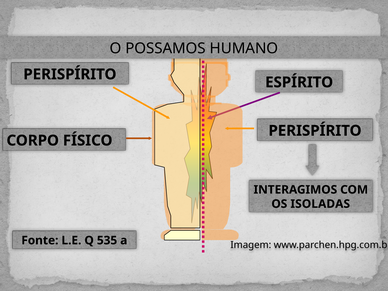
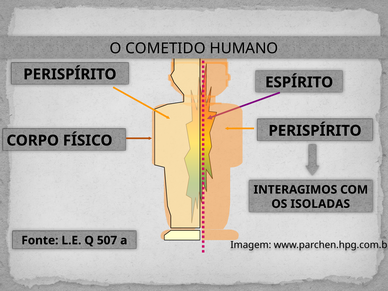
POSSAMOS: POSSAMOS -> COMETIDO (165, 48)
535: 535 -> 507 (107, 240)
